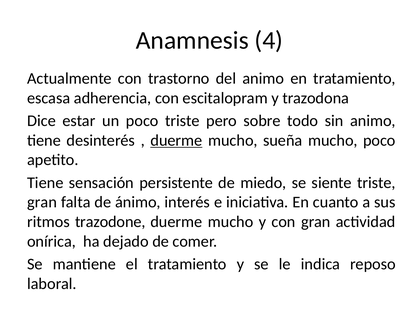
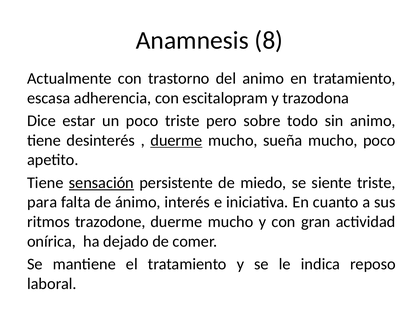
4: 4 -> 8 (269, 41)
sensación underline: none -> present (101, 183)
gran: gran -> para (42, 202)
